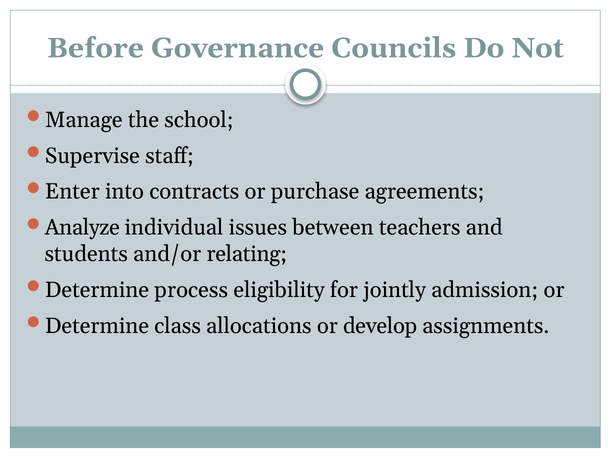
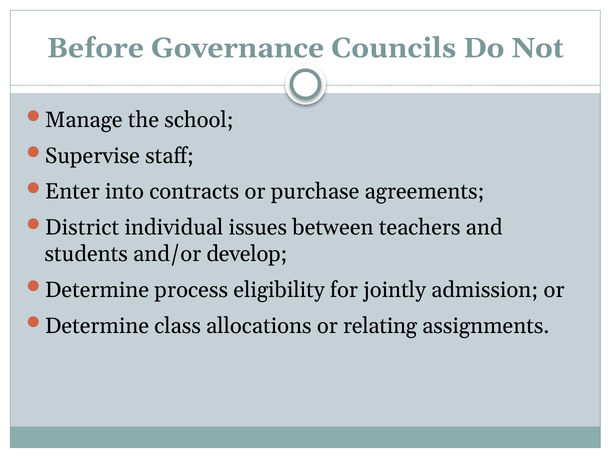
Analyze: Analyze -> District (82, 228)
relating: relating -> develop (247, 254)
develop: develop -> relating (380, 326)
